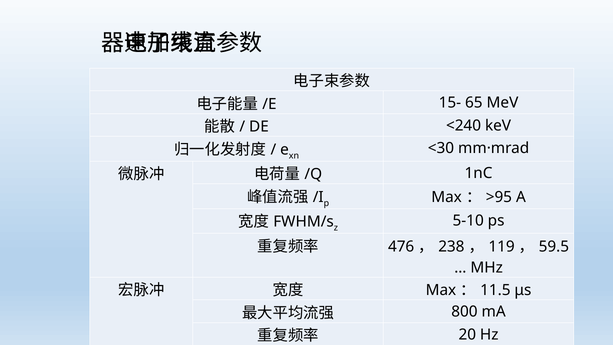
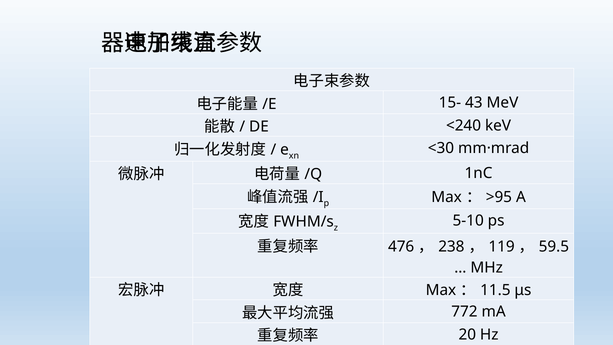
65: 65 -> 43 (474, 103)
800: 800 -> 772 (464, 312)
